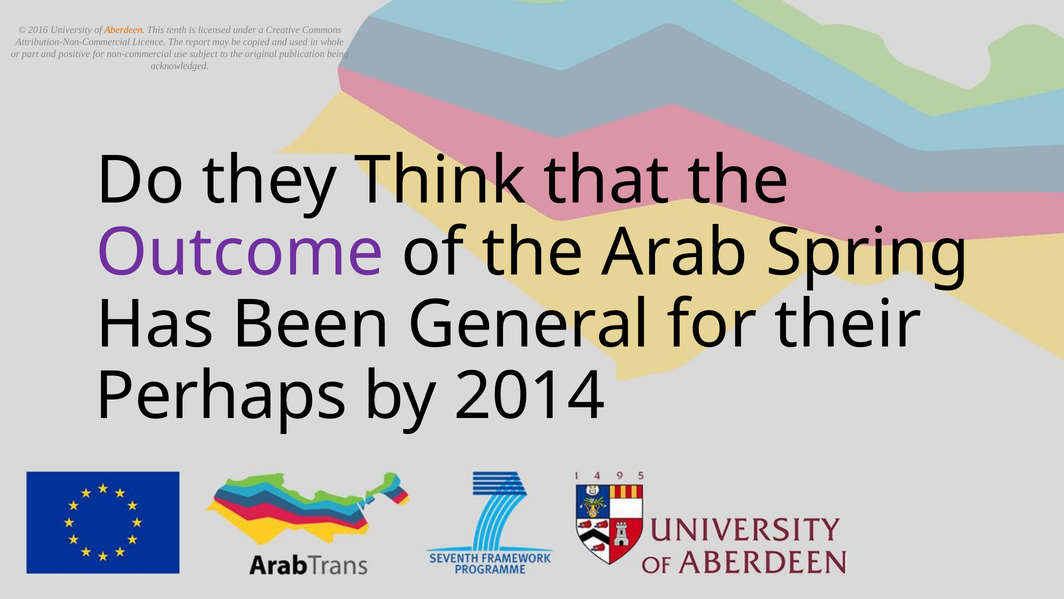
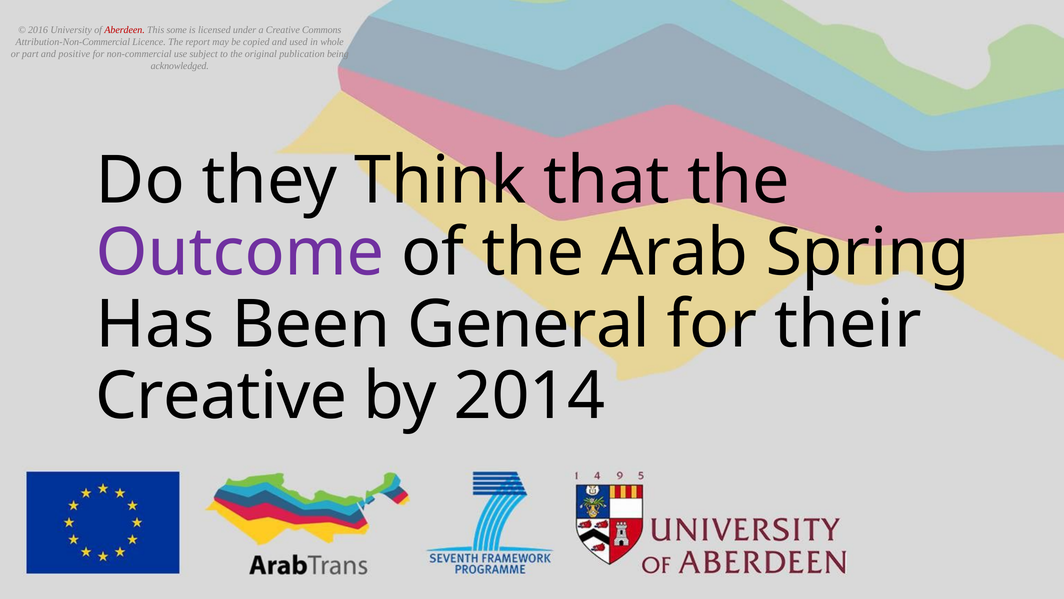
Aberdeen colour: orange -> red (125, 30)
tenth: tenth -> some (177, 30)
Perhaps: Perhaps -> Creative (221, 396)
